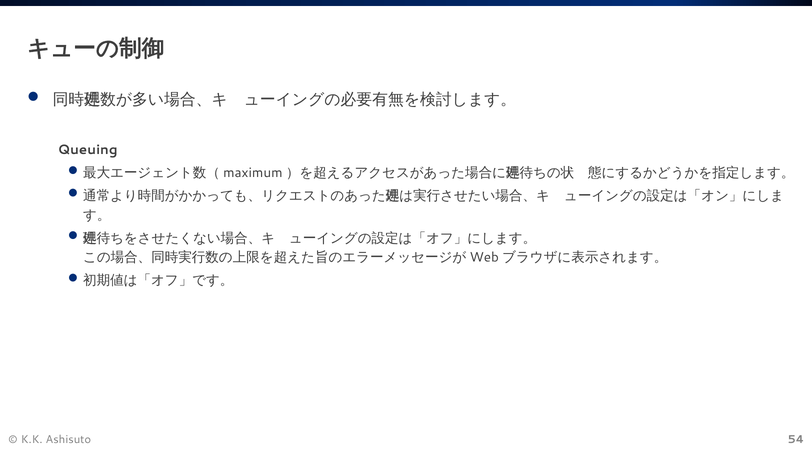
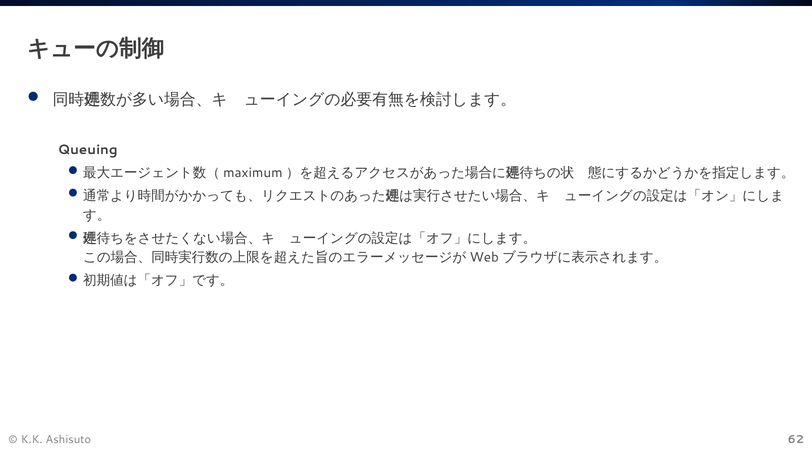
54: 54 -> 62 (796, 439)
